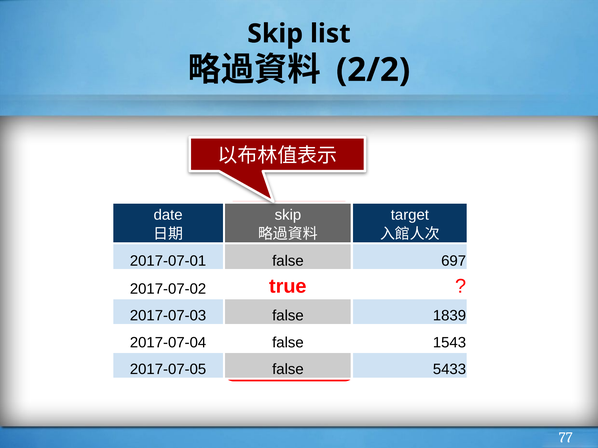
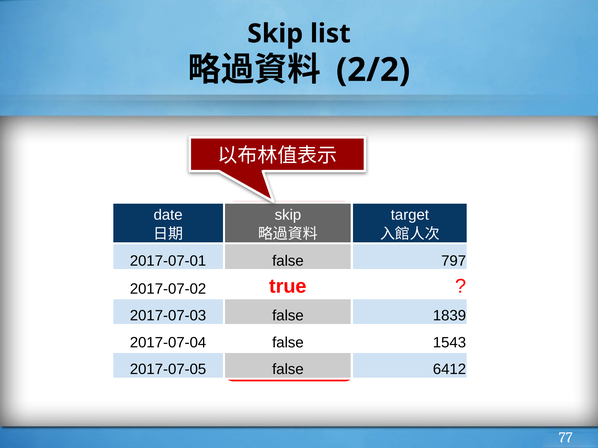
697: 697 -> 797 (454, 261)
5433: 5433 -> 6412 (449, 370)
